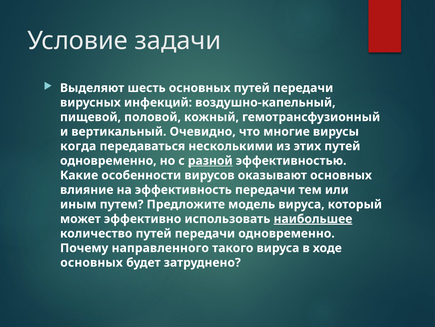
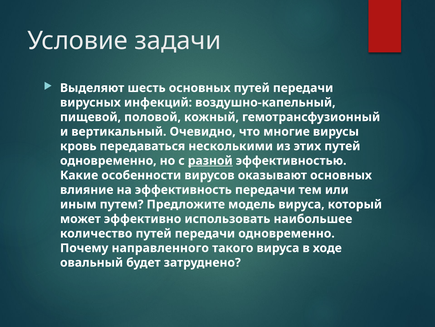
когда: когда -> кровь (78, 146)
наибольшее underline: present -> none (313, 218)
основных: основных -> овальный (92, 262)
